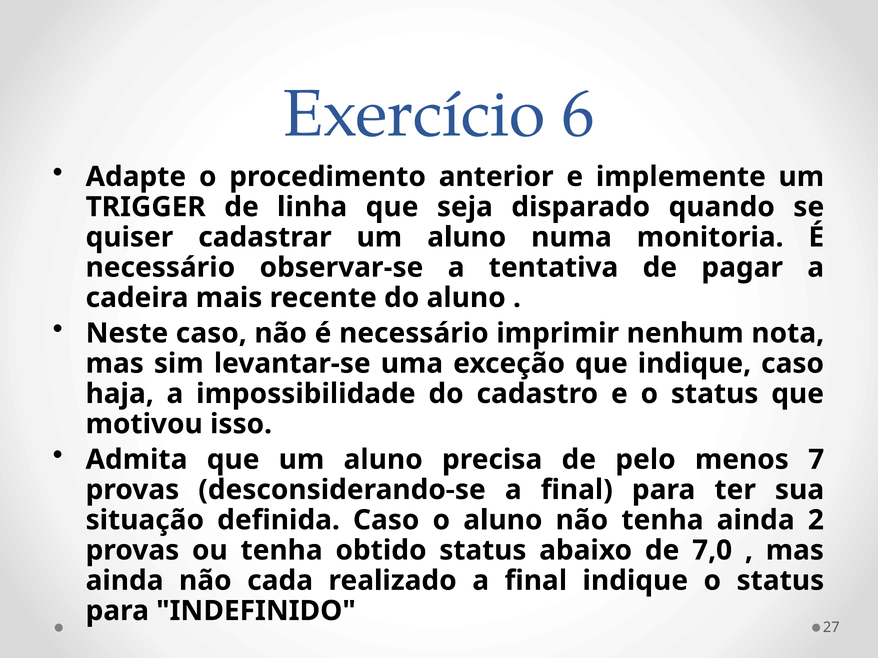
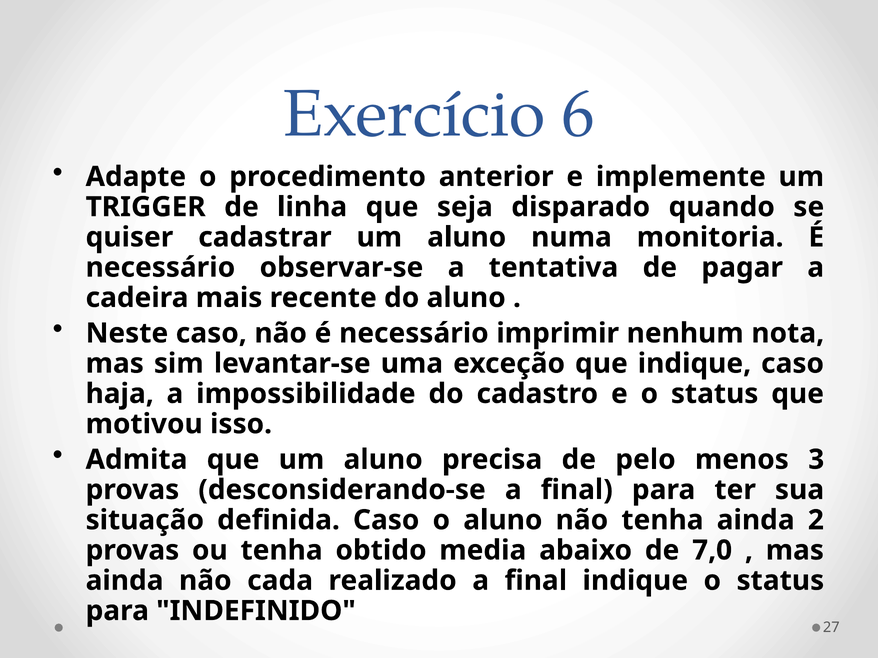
7: 7 -> 3 (816, 460)
obtido status: status -> media (483, 551)
